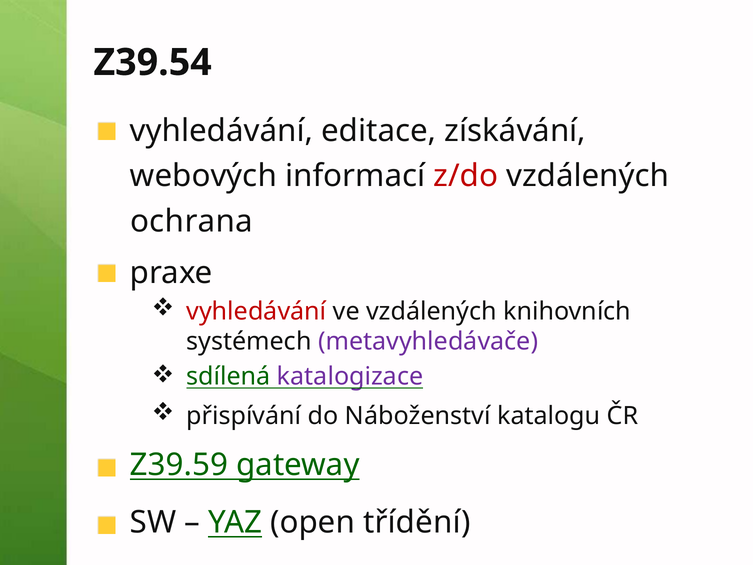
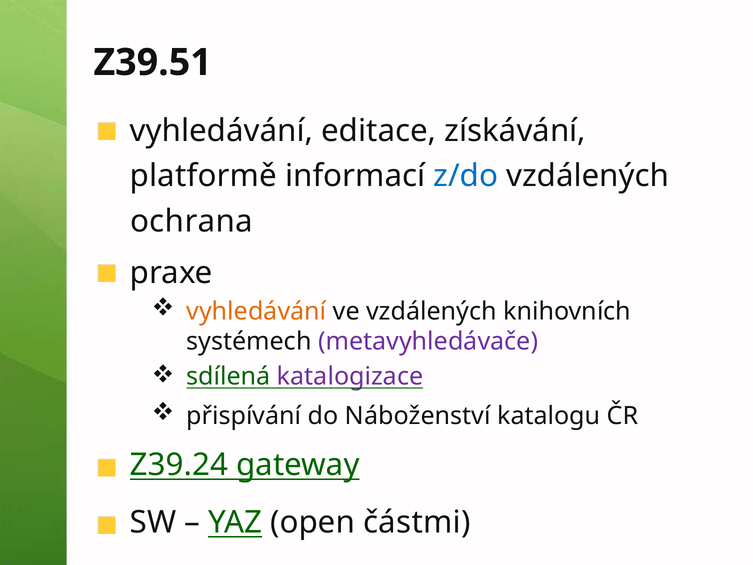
Z39.54: Z39.54 -> Z39.51 (153, 62)
webových: webových -> platformě (203, 176)
z/do colour: red -> blue (466, 176)
vyhledávání colour: red -> orange (256, 311)
Z39.59: Z39.59 -> Z39.24 (179, 465)
třídění: třídění -> částmi (417, 522)
